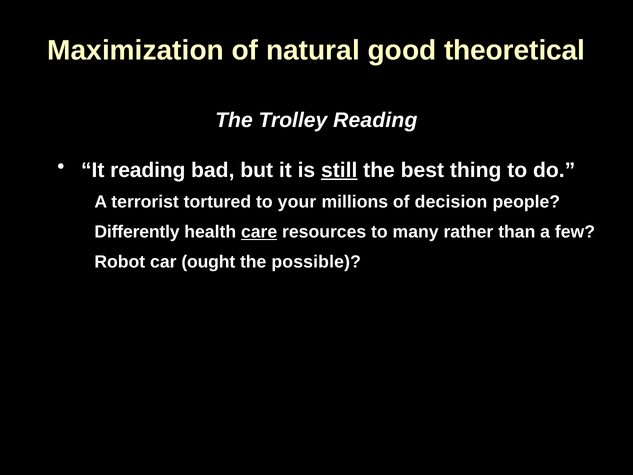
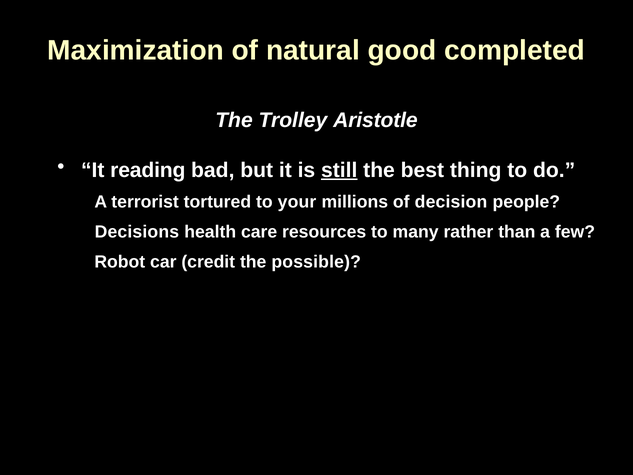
theoretical: theoretical -> completed (515, 50)
Trolley Reading: Reading -> Aristotle (375, 120)
Differently: Differently -> Decisions (137, 232)
care underline: present -> none (259, 232)
ought: ought -> credit (208, 262)
